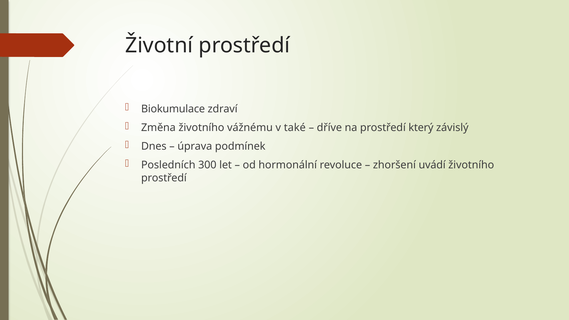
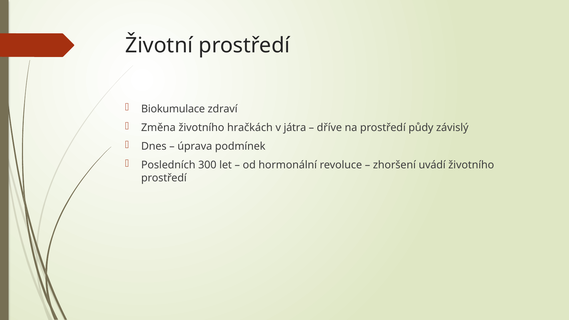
vážnému: vážnému -> hračkách (250, 128)
také: také -> játra (295, 128)
který: který -> půdy (421, 128)
